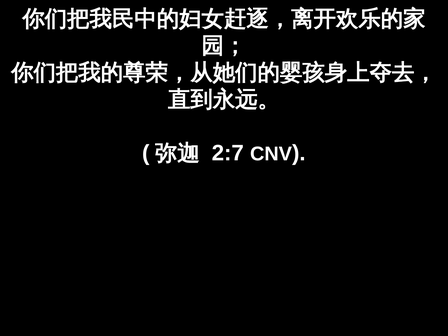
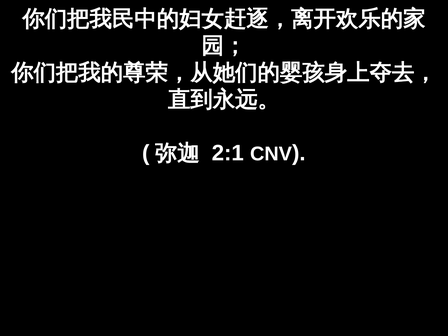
2:7: 2:7 -> 2:1 (228, 153)
